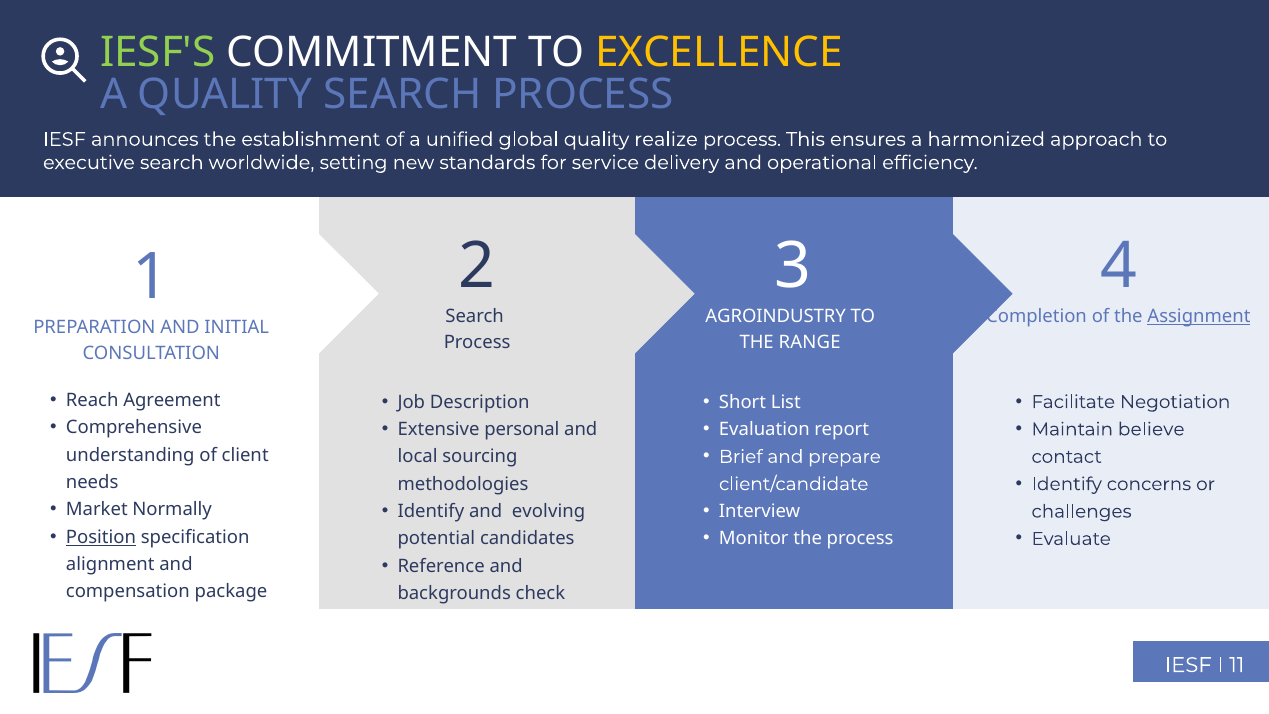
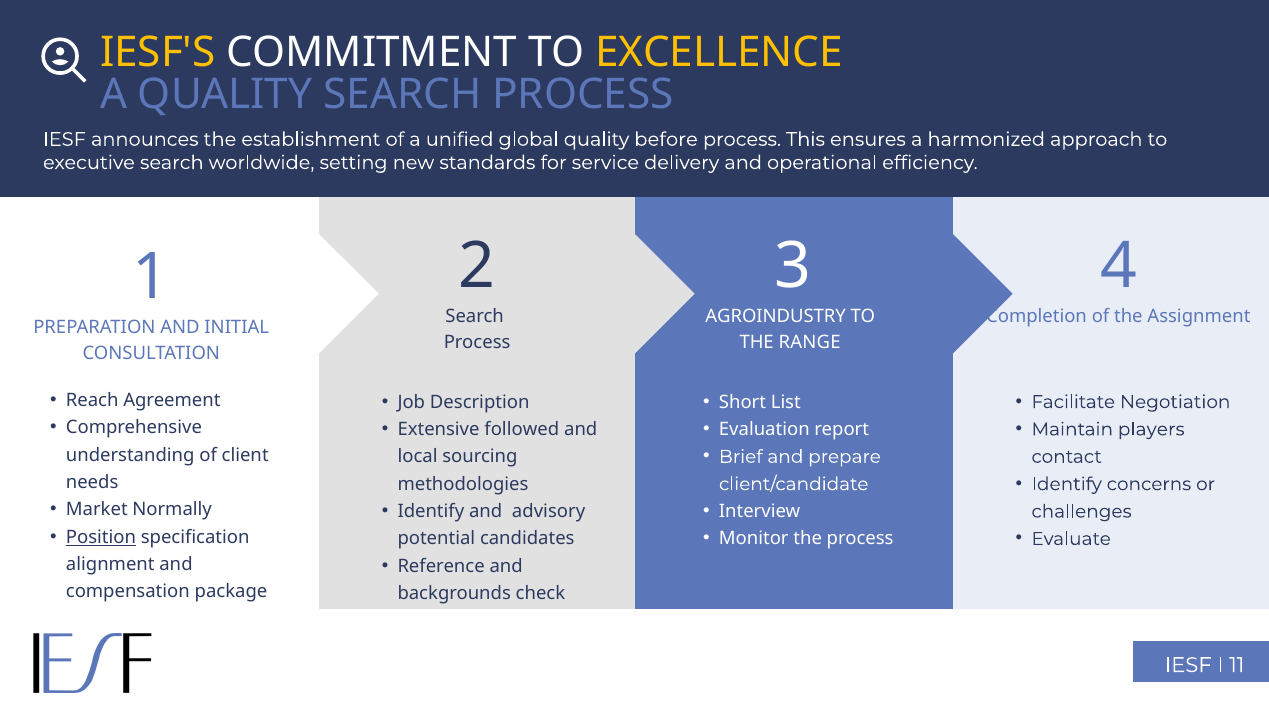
IESF'S colour: light green -> yellow (158, 52)
realize: realize -> before (666, 139)
Assignment underline: present -> none (1199, 317)
personal: personal -> followed (522, 429)
believe: believe -> players (1151, 429)
evolving: evolving -> advisory (549, 511)
